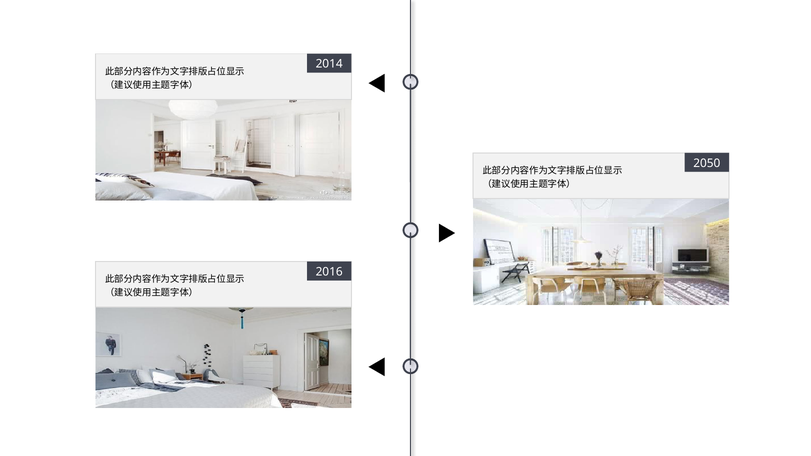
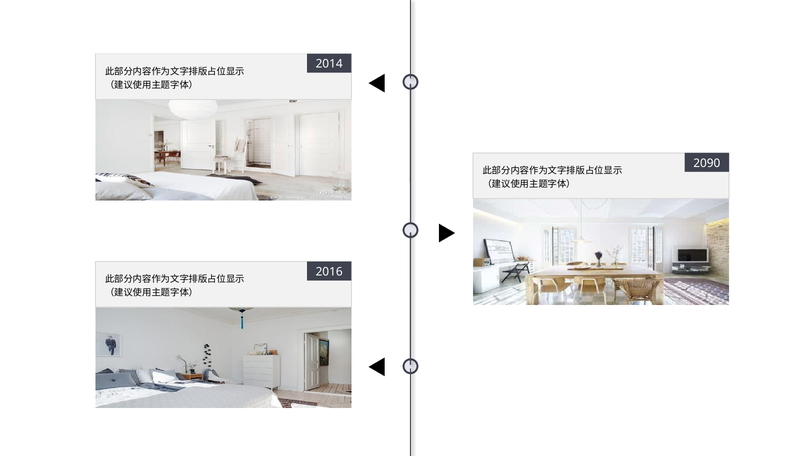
2050: 2050 -> 2090 (707, 163)
